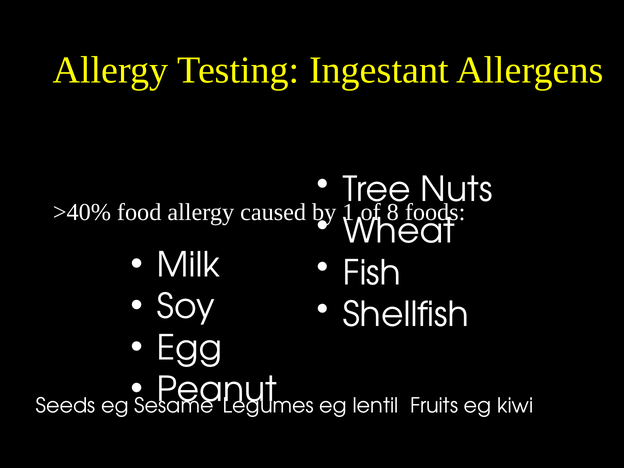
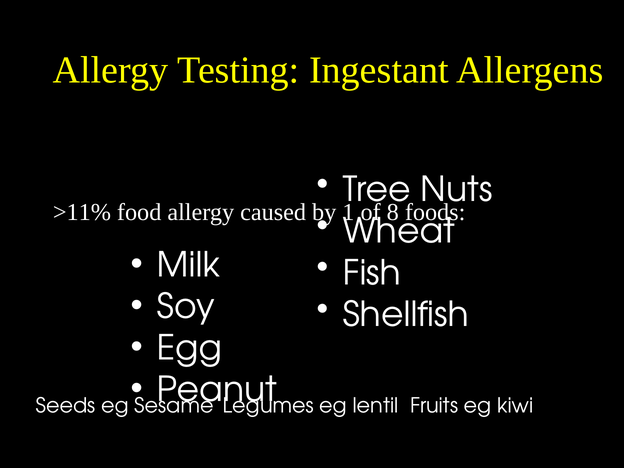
>40%: >40% -> >11% (82, 212)
